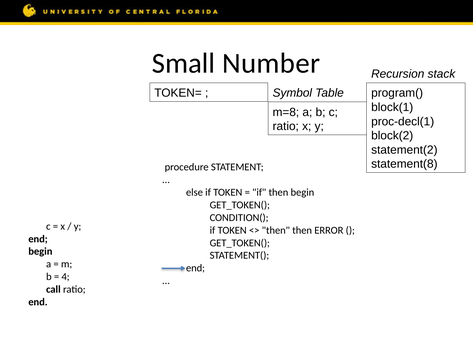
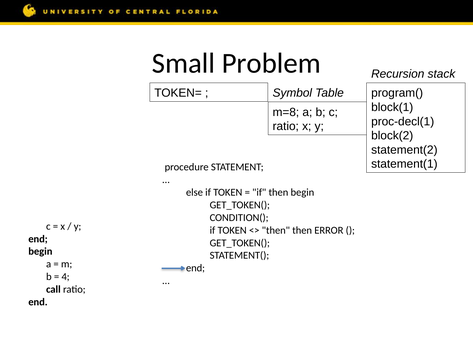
Number: Number -> Problem (271, 63)
statement(8: statement(8 -> statement(1 (404, 164)
